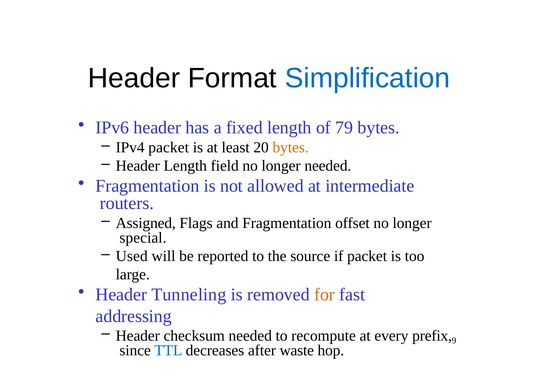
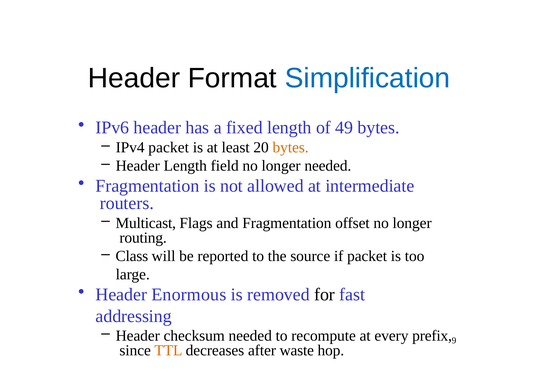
79: 79 -> 49 (344, 128)
Assigned: Assigned -> Multicast (146, 223)
special: special -> routing (143, 238)
Used: Used -> Class (132, 256)
Tunneling: Tunneling -> Enormous (189, 295)
for colour: orange -> black (324, 295)
TTL colour: blue -> orange (168, 350)
